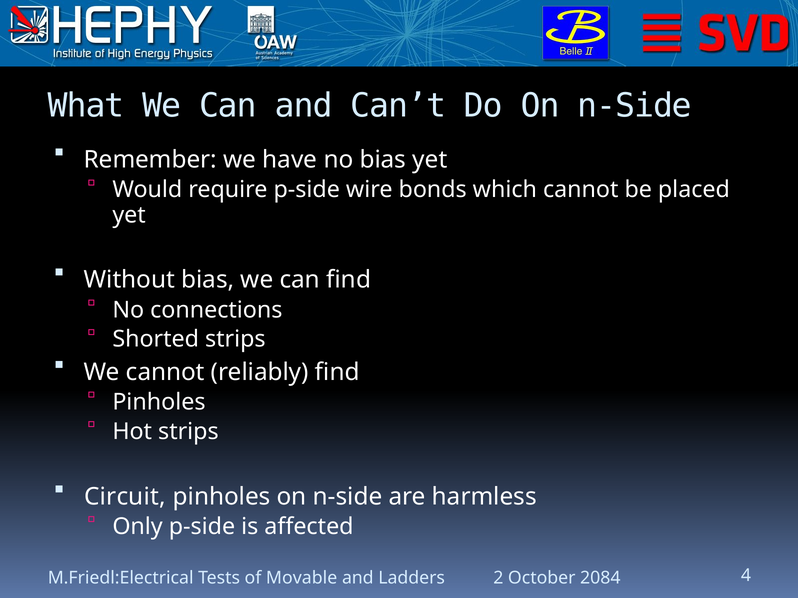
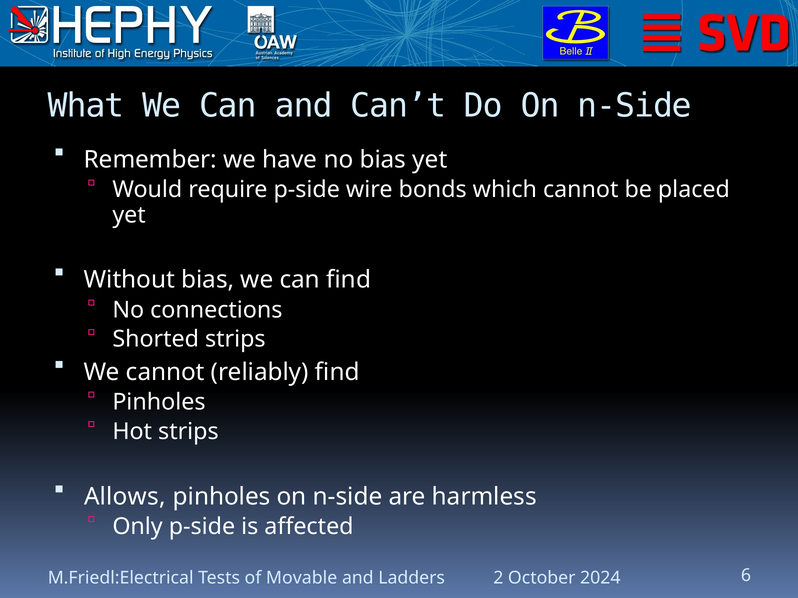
Circuit: Circuit -> Allows (125, 497)
2084: 2084 -> 2024 (600, 578)
4: 4 -> 6 (746, 576)
